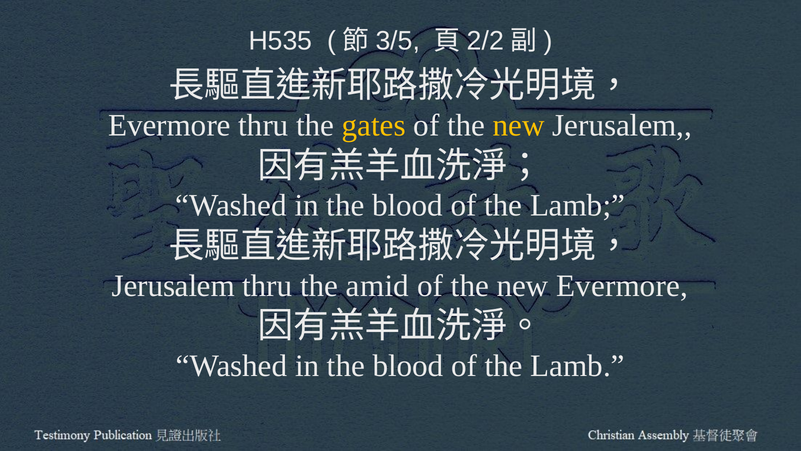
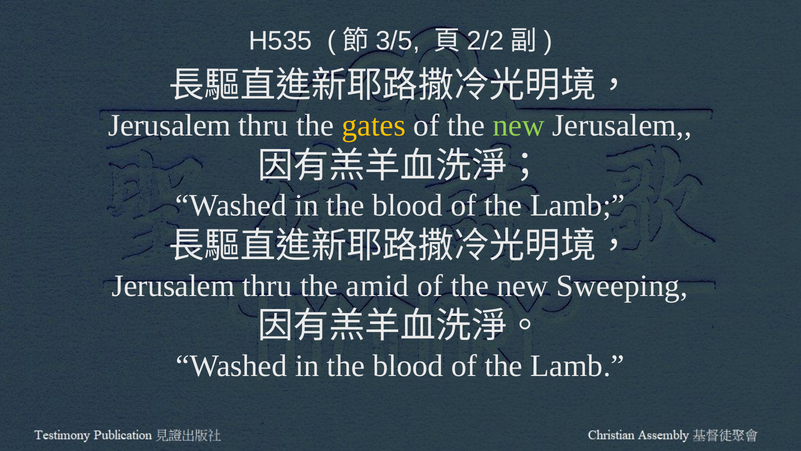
Evermore: Evermore -> Jerusalem (169, 125)
new colour: yellow -> light green (519, 125)
new Evermore: Evermore -> Sweeping (622, 286)
